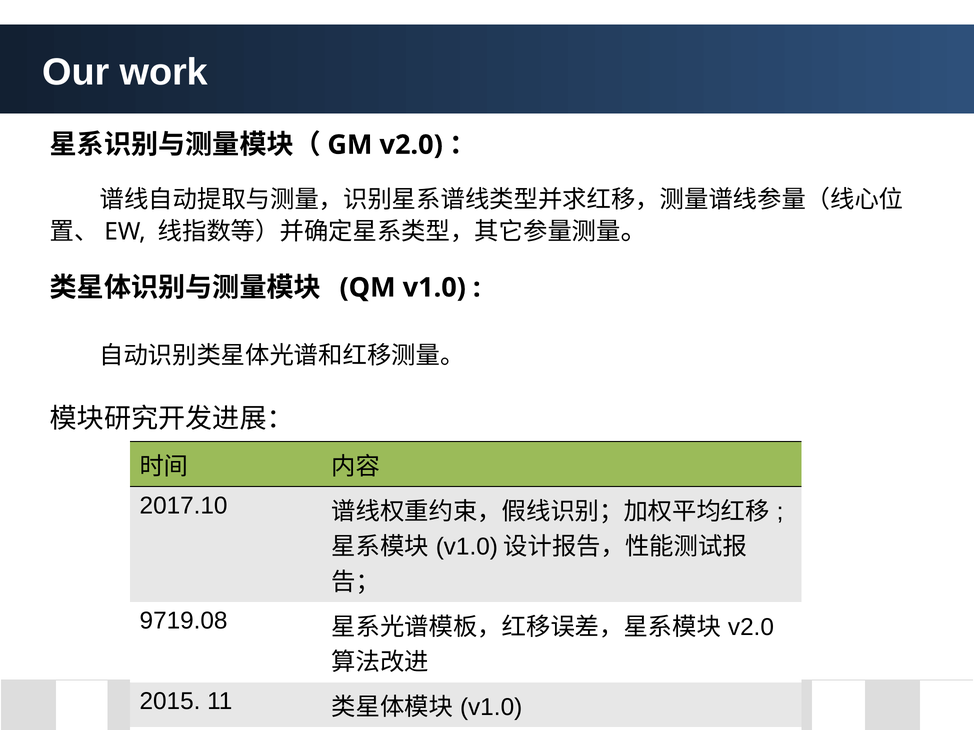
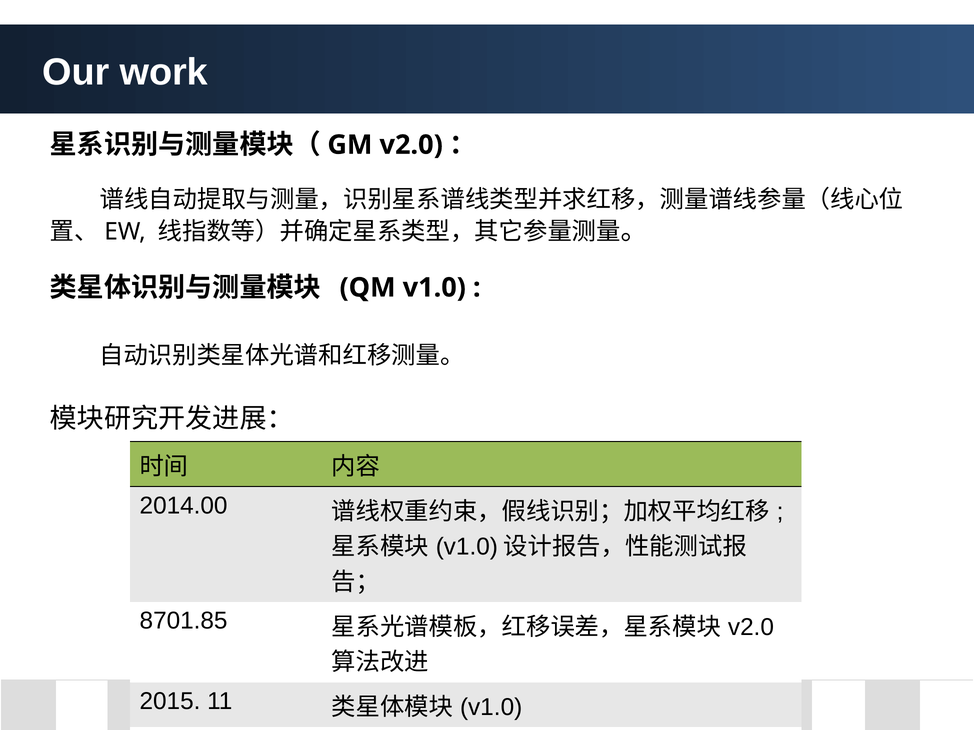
2017.10: 2017.10 -> 2014.00 (184, 506)
9719.08: 9719.08 -> 8701.85 (184, 621)
